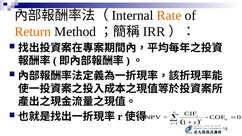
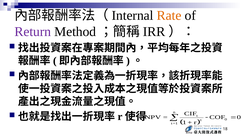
Return colour: orange -> purple (33, 32)
